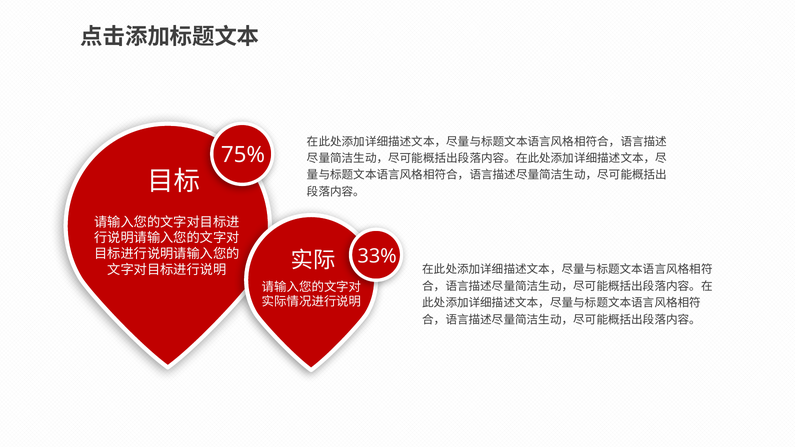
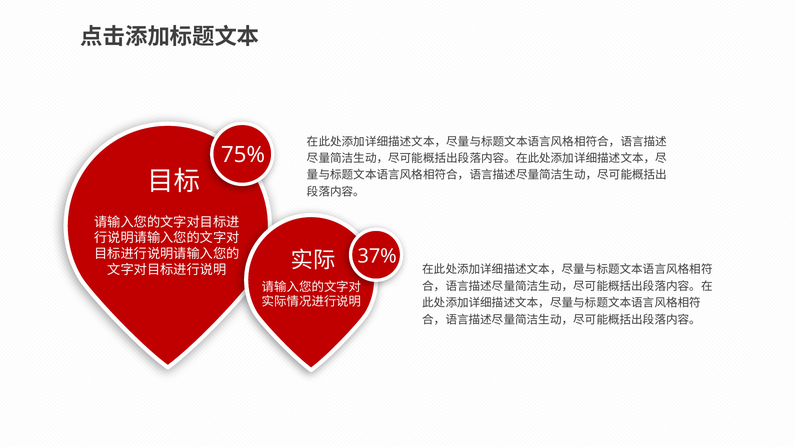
33%: 33% -> 37% (377, 256)
